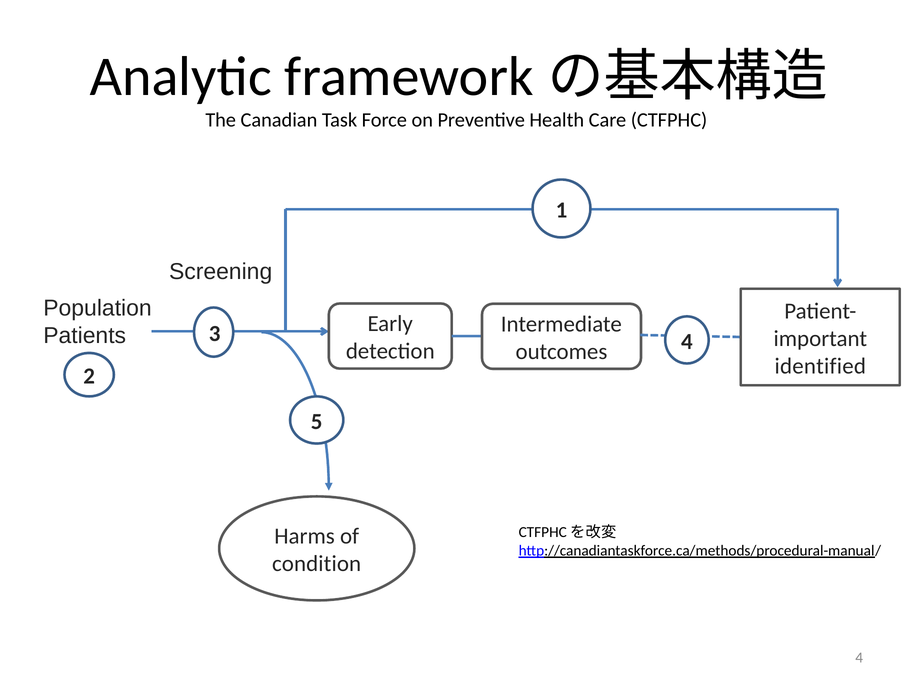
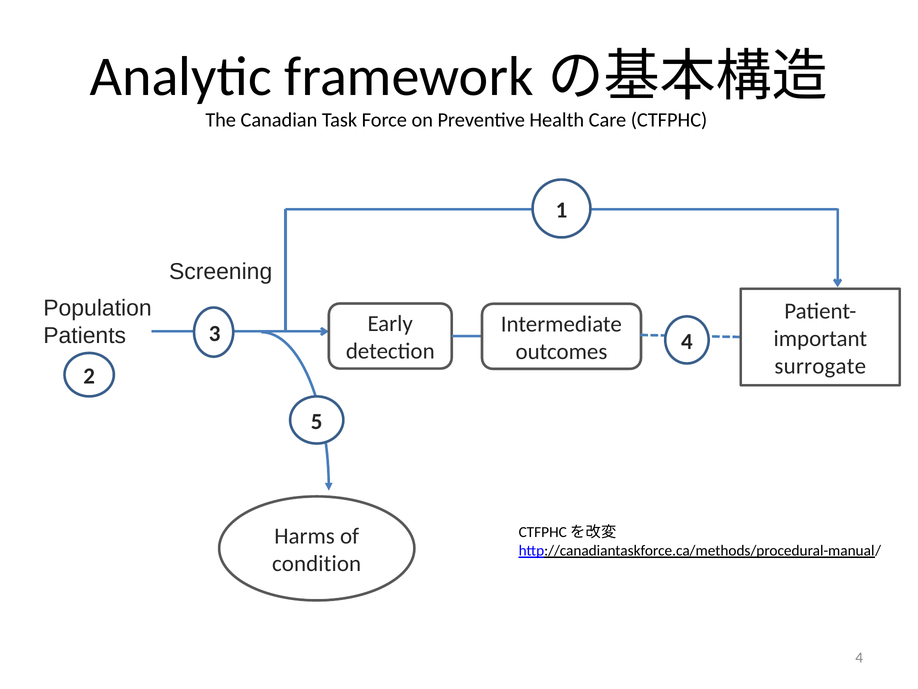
identified: identified -> surrogate (820, 366)
